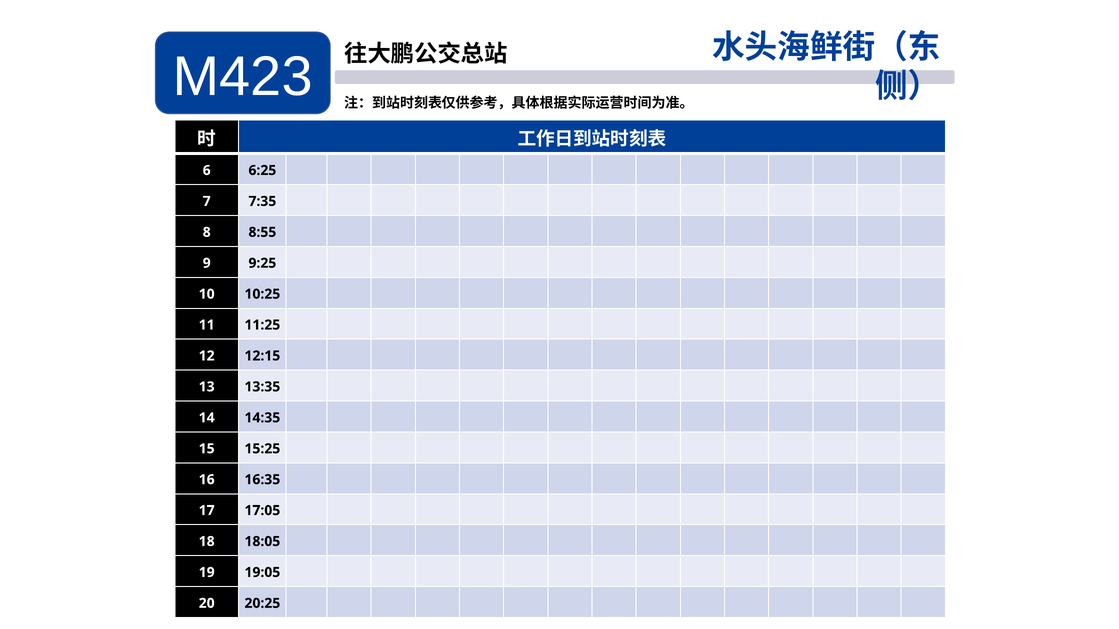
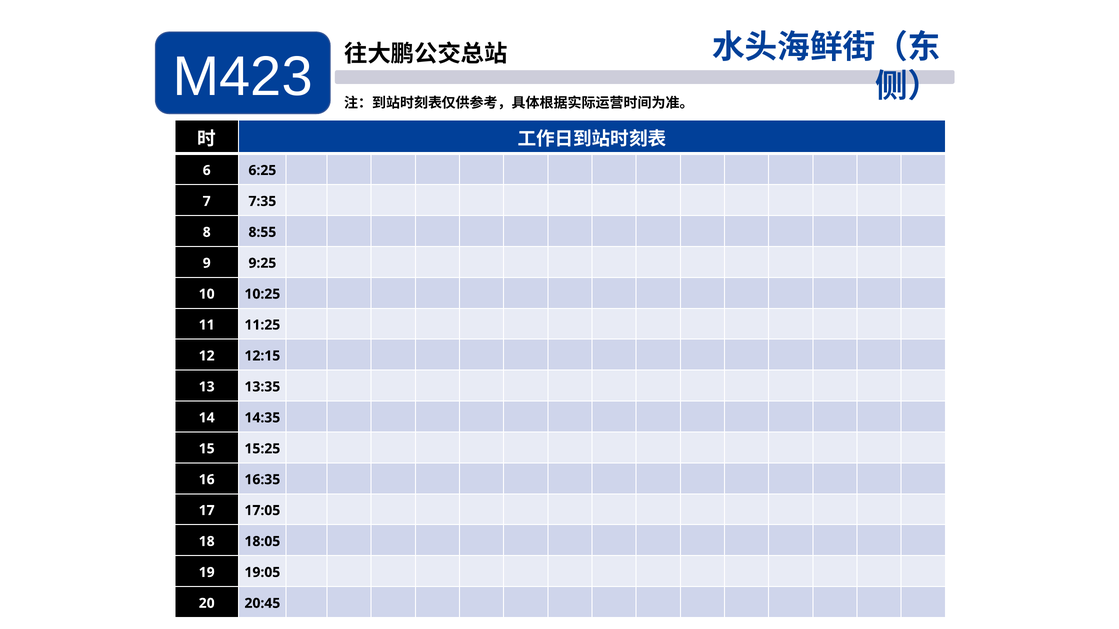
20:25: 20:25 -> 20:45 (262, 604)
